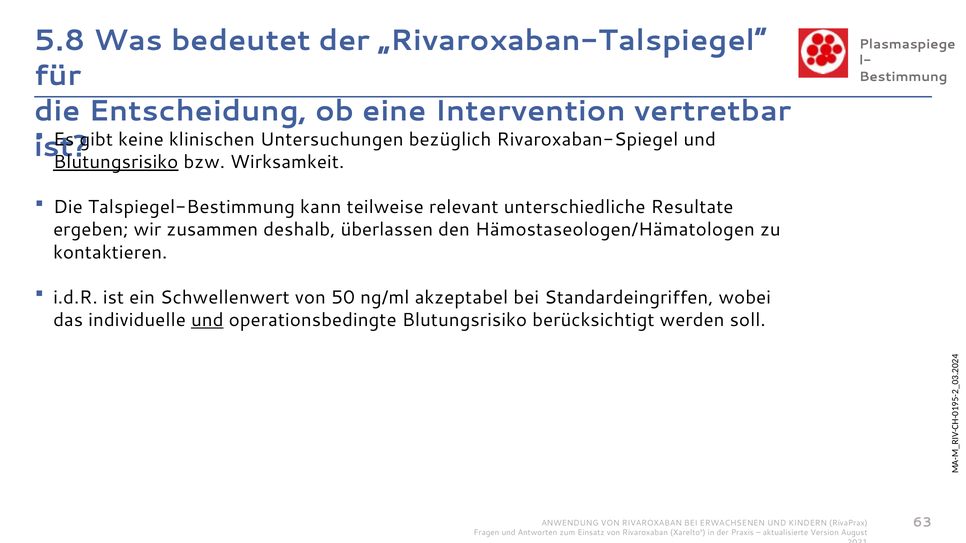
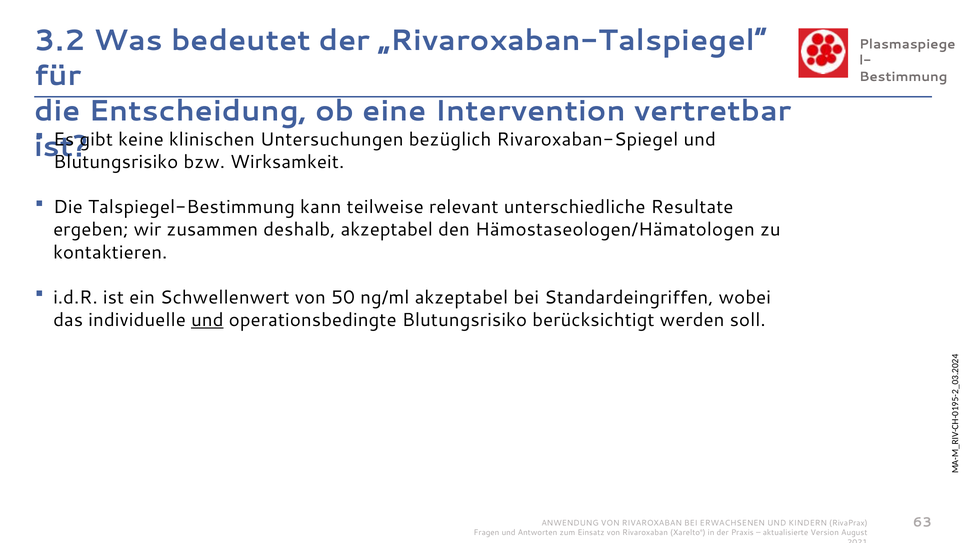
5.8: 5.8 -> 3.2 (60, 40)
Blutungsrisiko underline: present -> none (116, 162)
deshalb überlassen: überlassen -> akzeptabel (387, 230)
